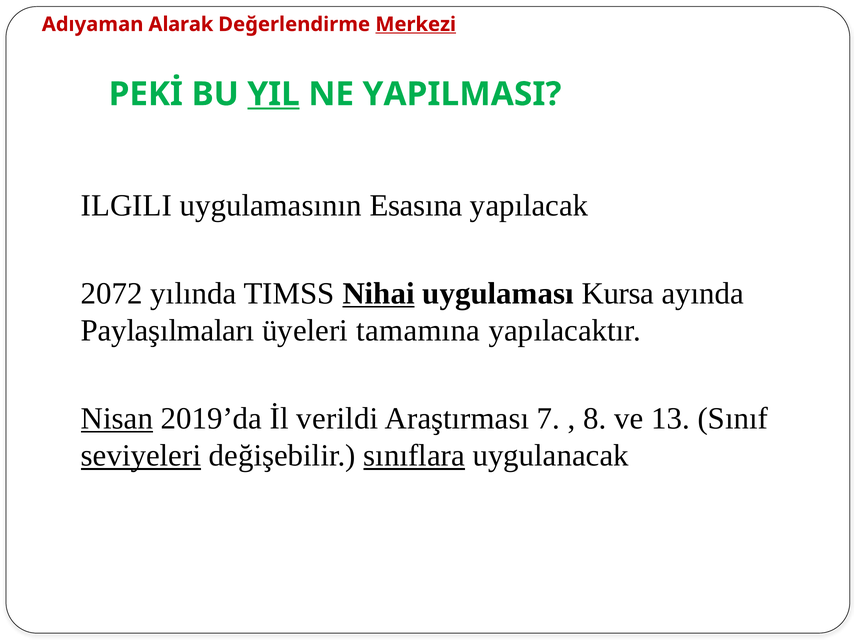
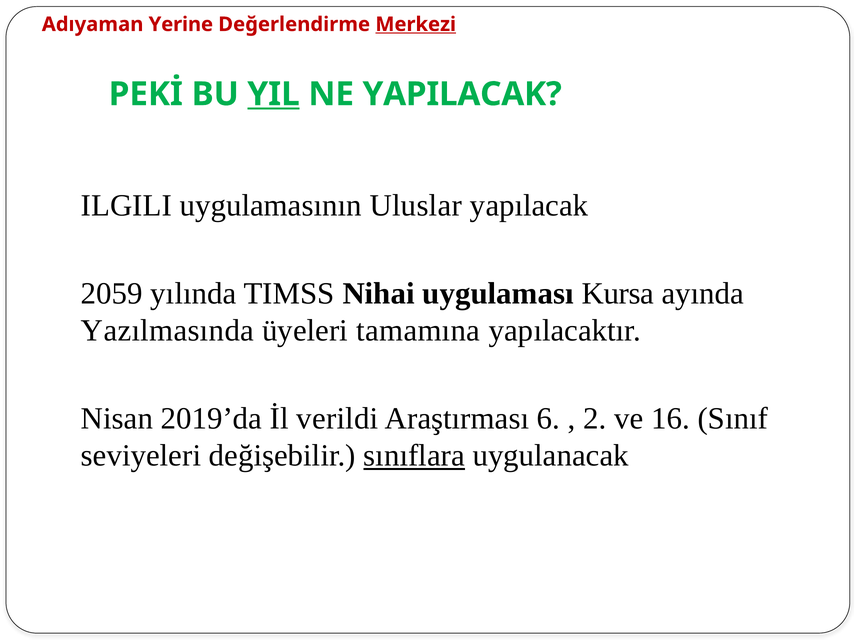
Alarak: Alarak -> Yerine (181, 24)
YAPILMASI: YAPILMASI -> YAPILACAK (462, 94)
Esasına: Esasına -> Uluslar (416, 205)
2072: 2072 -> 2059 (112, 293)
Nihai underline: present -> none (379, 293)
Paylaşılmaları: Paylaşılmaları -> Yazılmasında (167, 331)
Nisan underline: present -> none (117, 418)
7: 7 -> 6 (548, 418)
8: 8 -> 2 (595, 418)
13: 13 -> 16 (671, 418)
seviyeleri underline: present -> none (141, 456)
